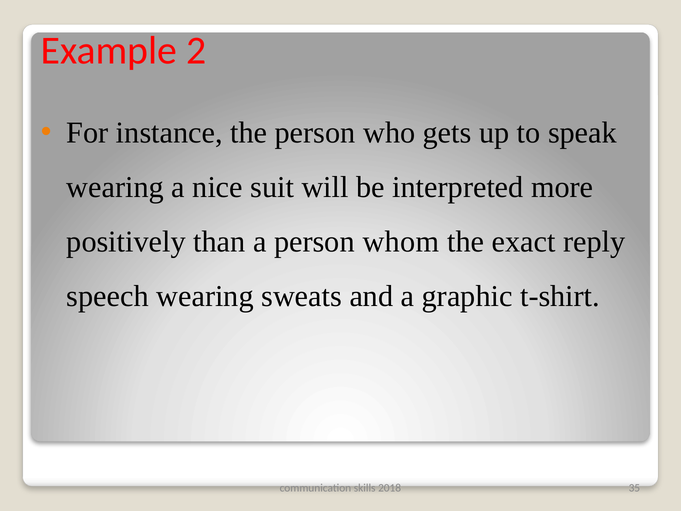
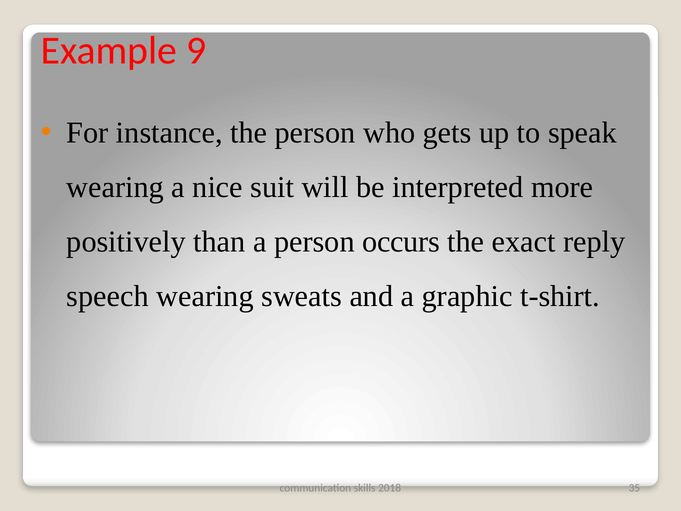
2: 2 -> 9 (196, 50)
whom: whom -> occurs (401, 242)
